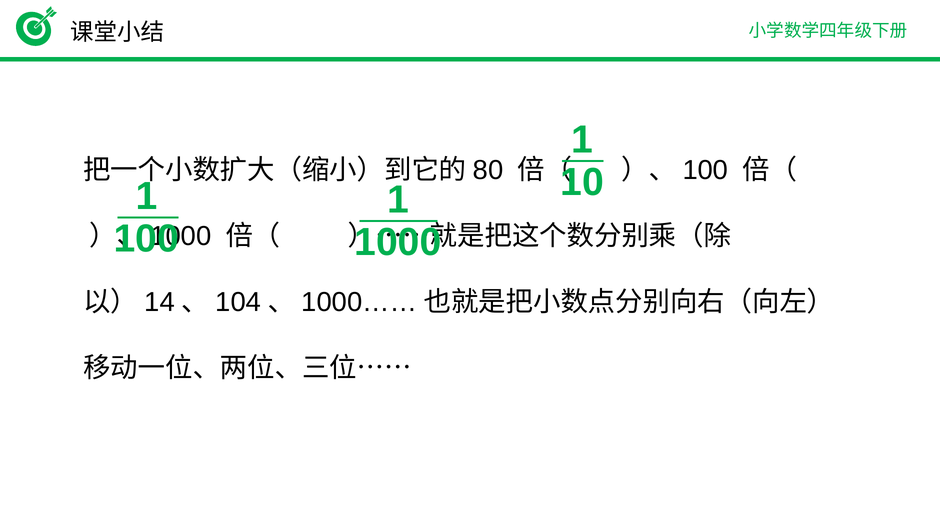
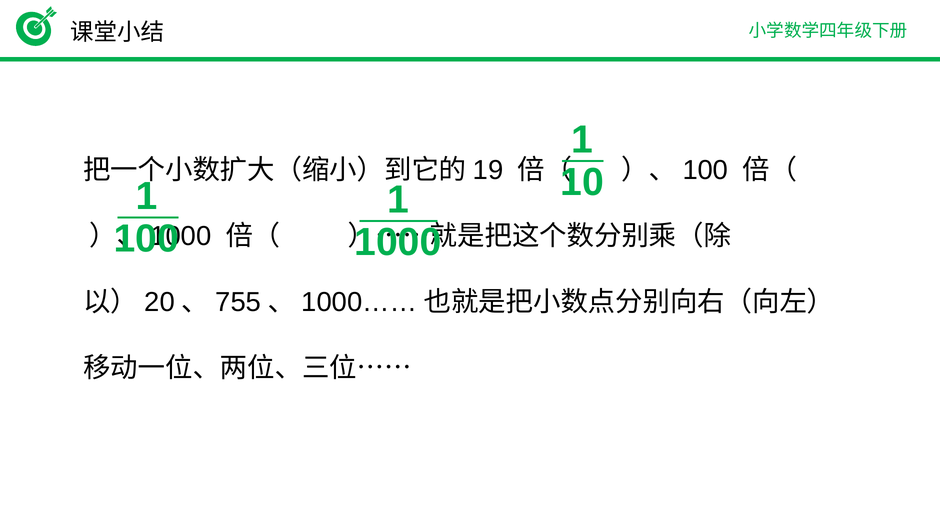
80: 80 -> 19 (488, 170)
14: 14 -> 20 (160, 302)
104: 104 -> 755 (238, 302)
